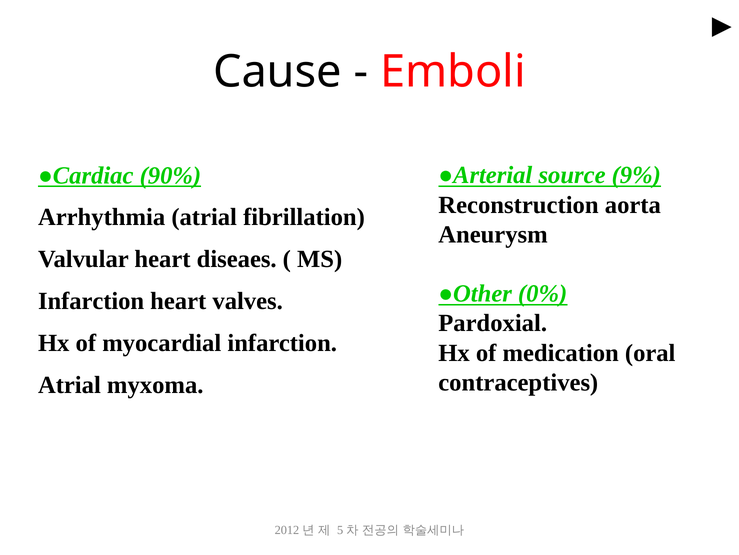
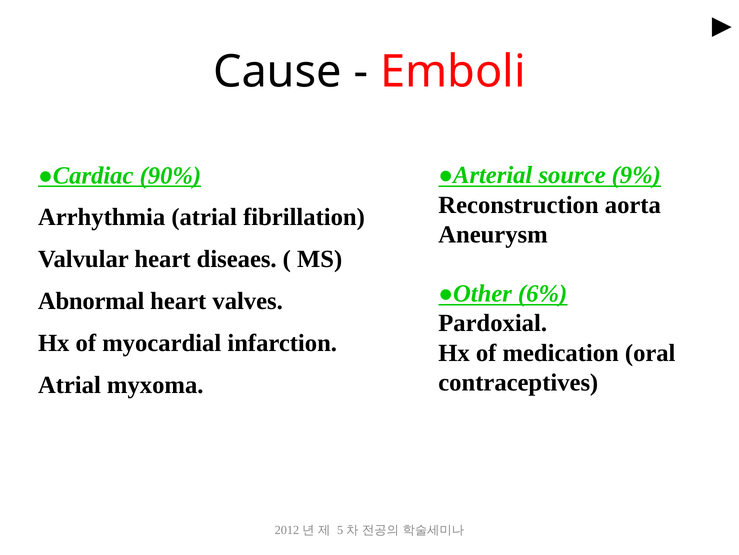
0%: 0% -> 6% (543, 293)
Infarction: Infarction -> Abnormal (91, 301)
